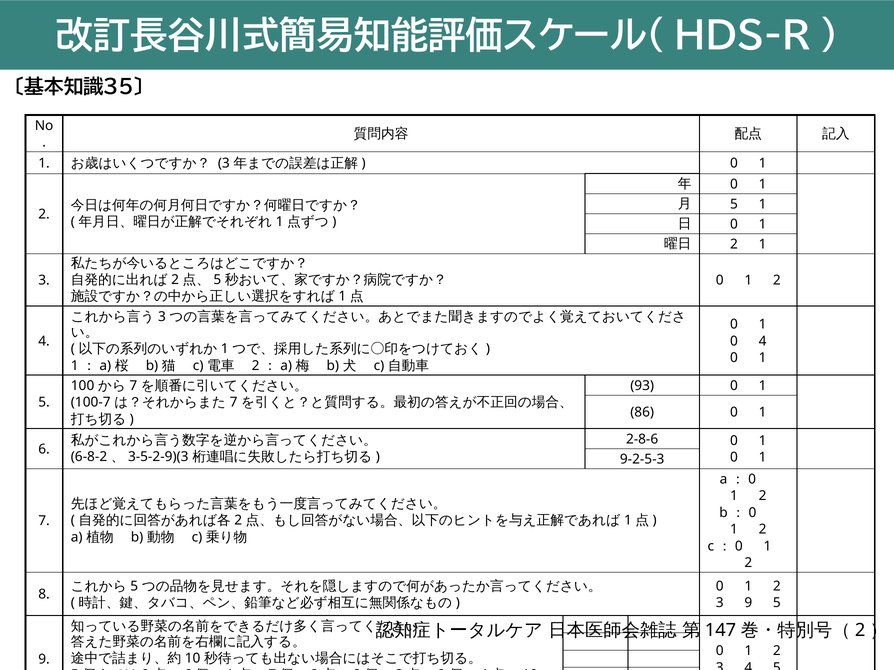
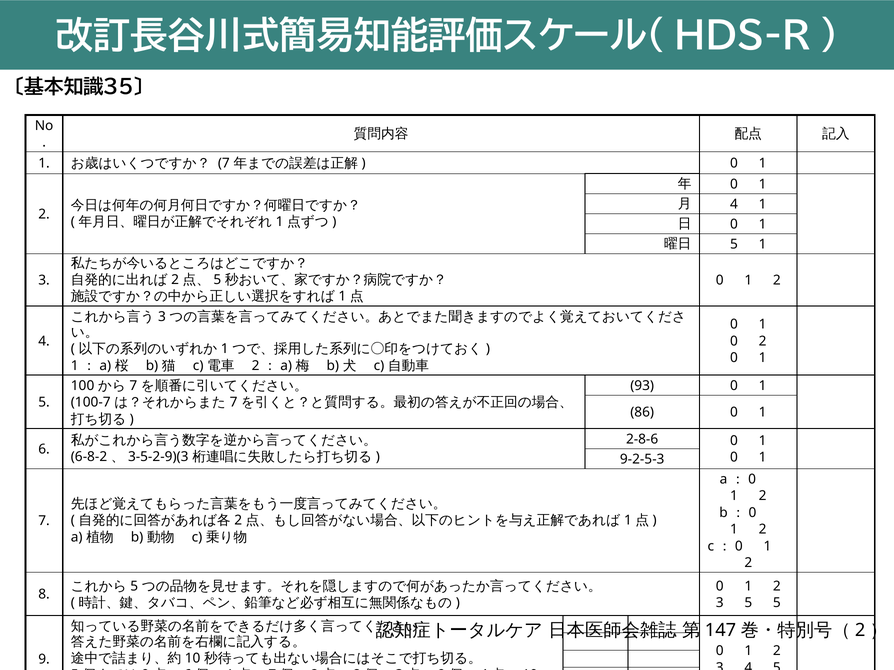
3: 3 -> 7 (224, 163)
5: 5 -> 4 (734, 204)
2: 2 -> 5 (734, 244)
0 4: 4 -> 2 (763, 341)
3 9: 9 -> 5 (748, 603)
